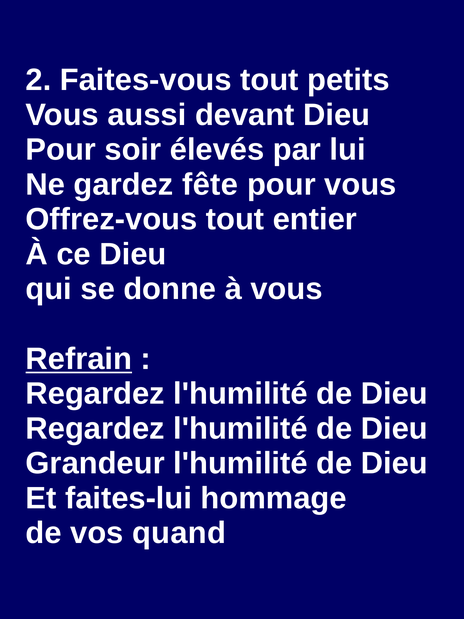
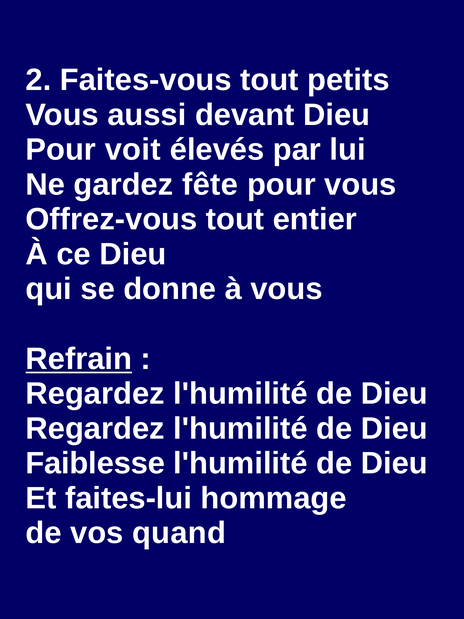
soir: soir -> voit (133, 150)
Grandeur: Grandeur -> Faiblesse (95, 463)
